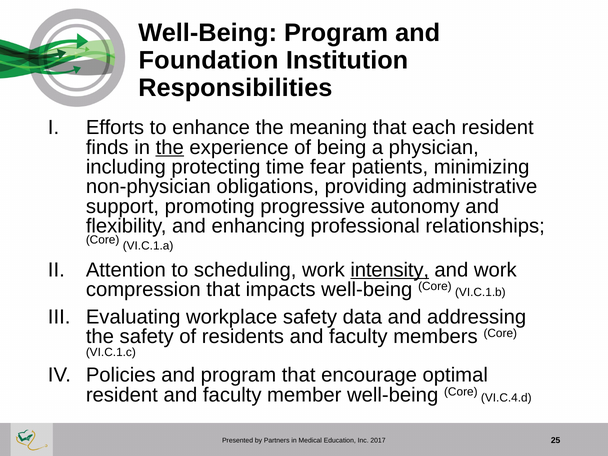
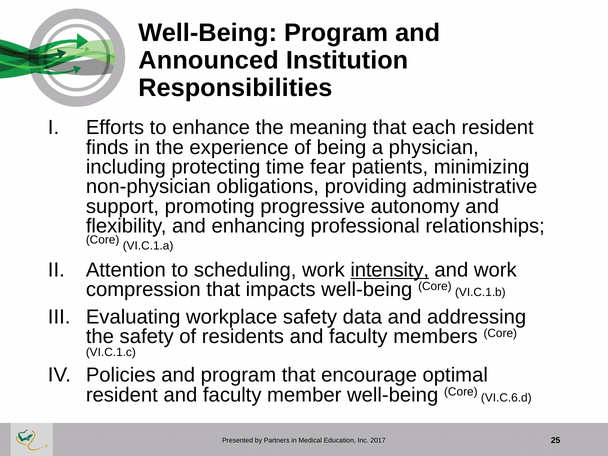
Foundation: Foundation -> Announced (209, 60)
the underline: present -> none (170, 147)
VI.C.4.d: VI.C.4.d -> VI.C.6.d (506, 398)
